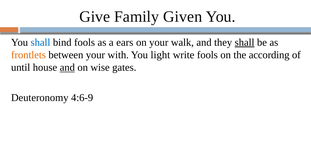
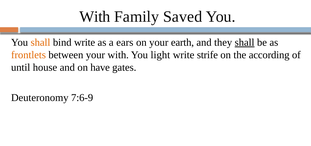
Give: Give -> With (95, 17)
Given: Given -> Saved (183, 17)
shall colour: blue -> orange (40, 42)
bind fools: fools -> write (85, 42)
walk: walk -> earth (182, 42)
write fools: fools -> strife (207, 55)
and underline: present -> none (67, 67)
wise: wise -> have (100, 67)
4:6-9: 4:6-9 -> 7:6-9 (82, 97)
